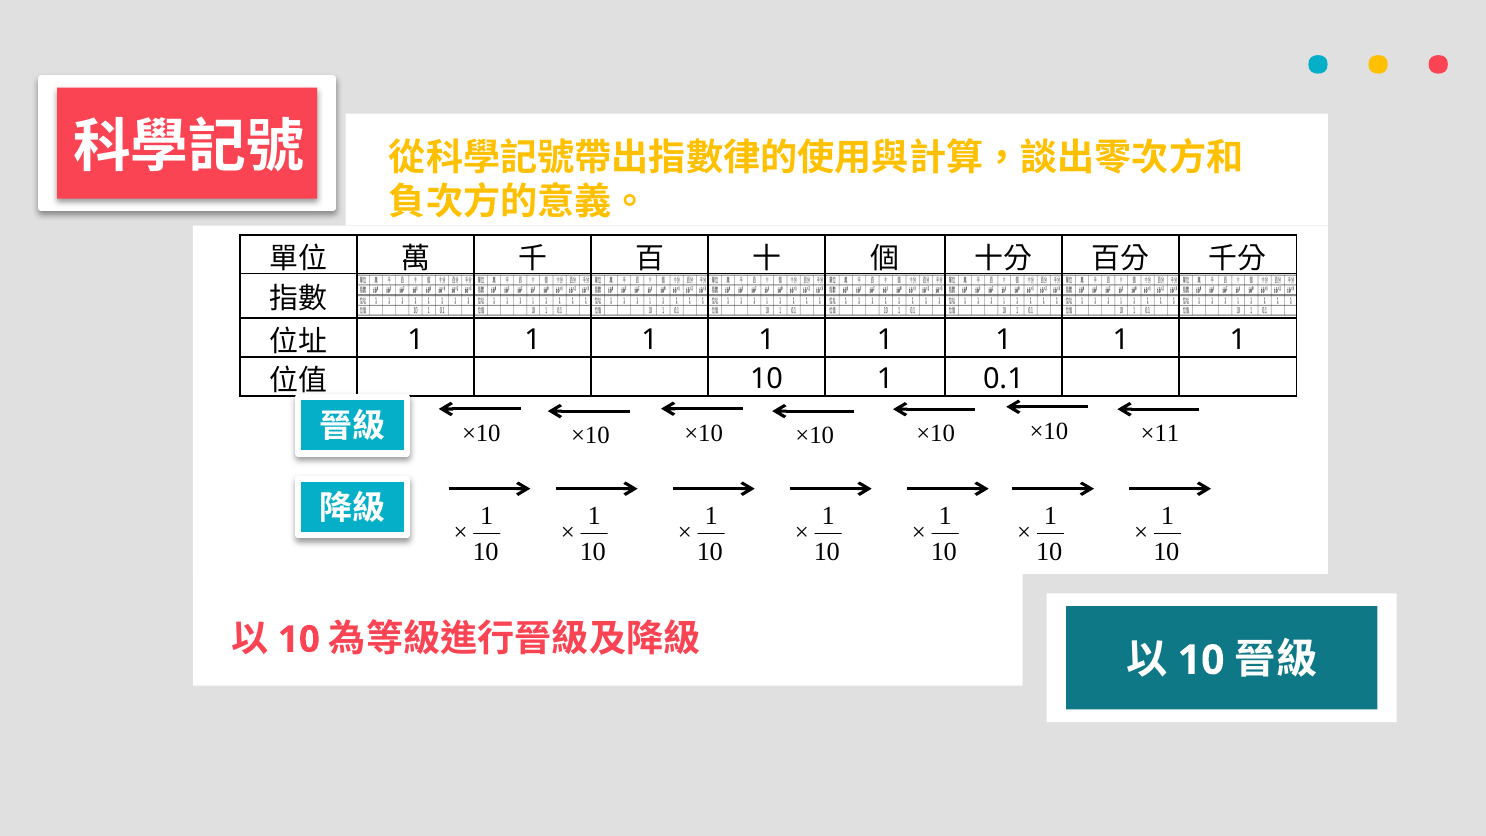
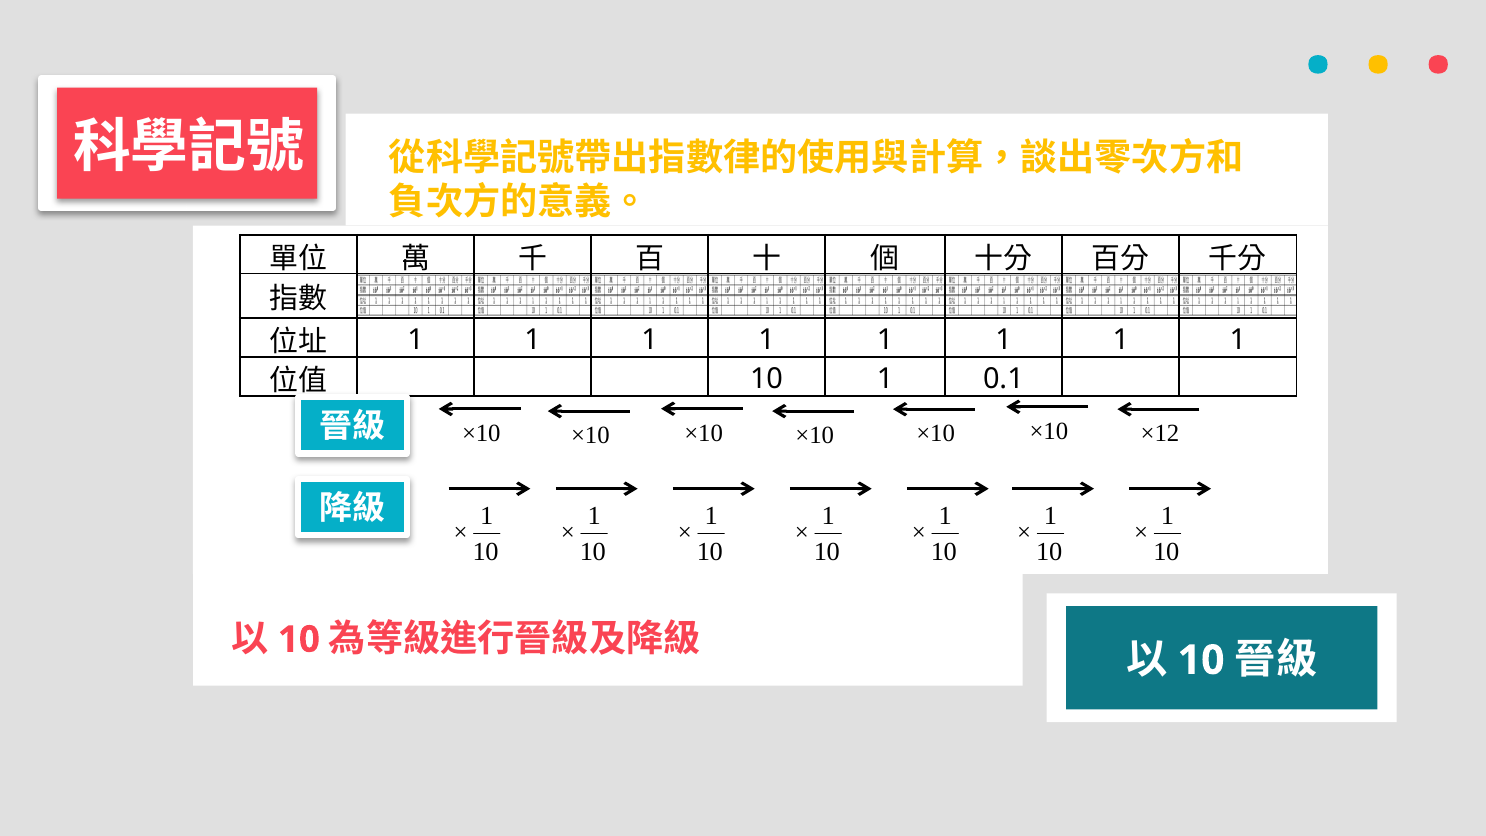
×11: ×11 -> ×12 (1160, 434)
